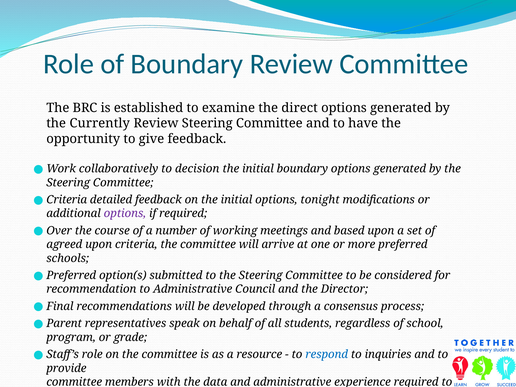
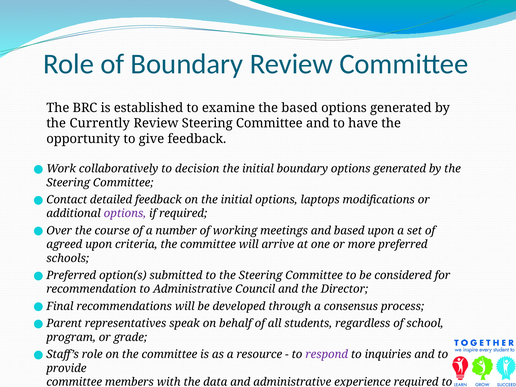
the direct: direct -> based (300, 108)
Criteria: Criteria -> Contact (67, 200)
tonight: tonight -> laptops (320, 200)
respond colour: blue -> purple (327, 354)
